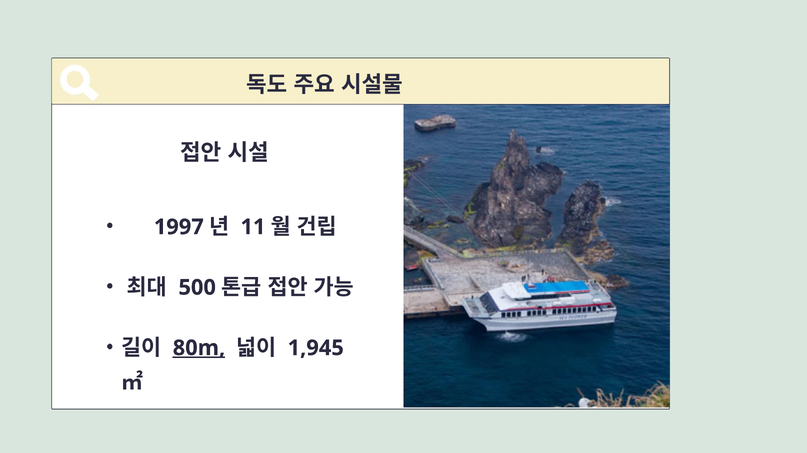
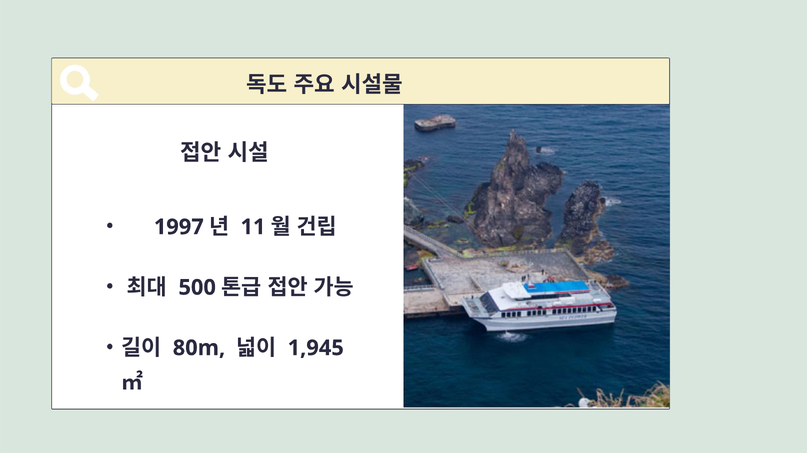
80m underline: present -> none (199, 348)
